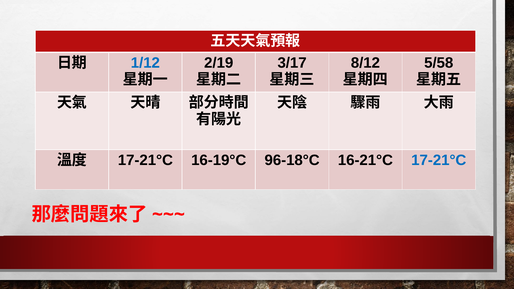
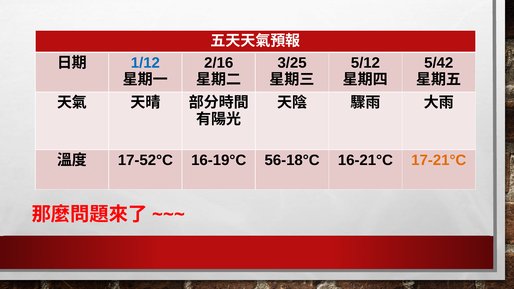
2/19: 2/19 -> 2/16 (219, 63)
3/17: 3/17 -> 3/25 (292, 63)
8/12: 8/12 -> 5/12 (365, 63)
5/58: 5/58 -> 5/42 (439, 63)
17-21°C: 17-21°C -> 17-52°C (145, 160)
96-18°C: 96-18°C -> 56-18°C (292, 160)
17-21°C colour: blue -> orange (439, 160)
